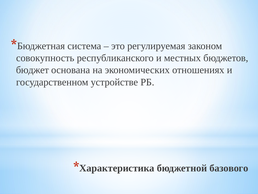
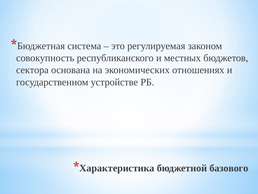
бюджет: бюджет -> сектора (32, 70)
